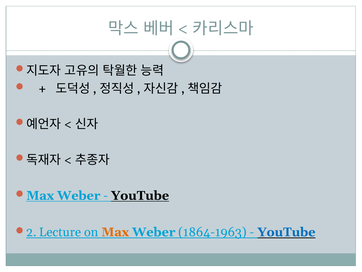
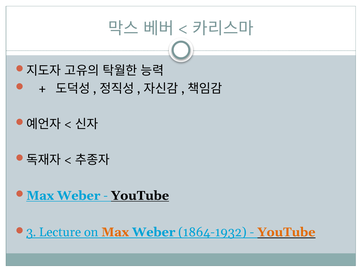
2: 2 -> 3 (31, 232)
1864-1963: 1864-1963 -> 1864-1932 (212, 232)
YouTube colour: blue -> orange (286, 232)
